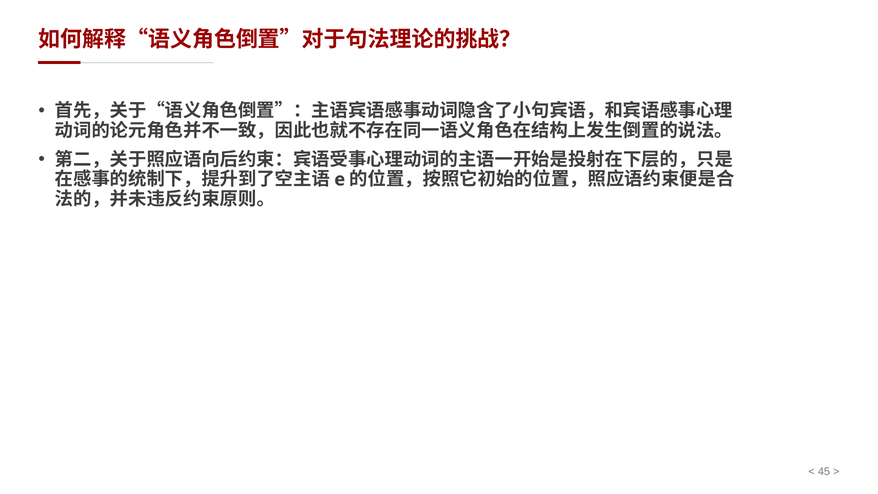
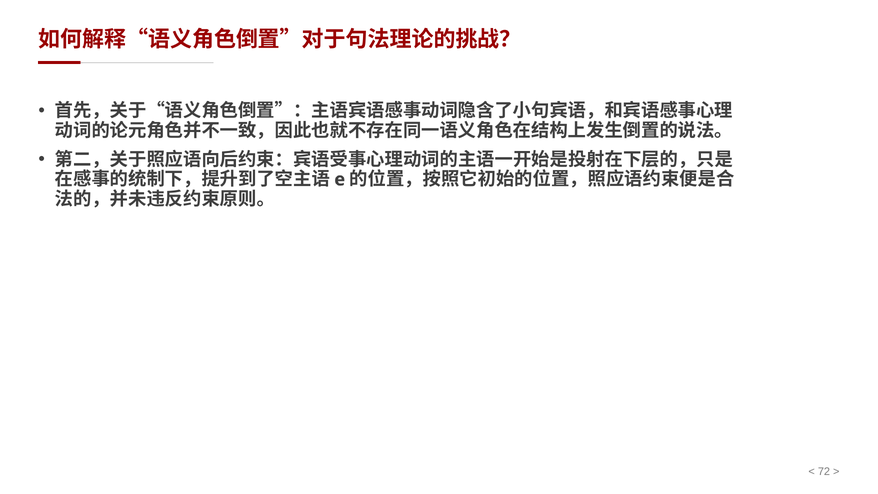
45: 45 -> 72 (824, 472)
